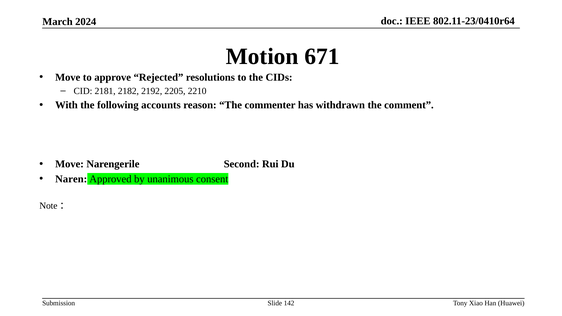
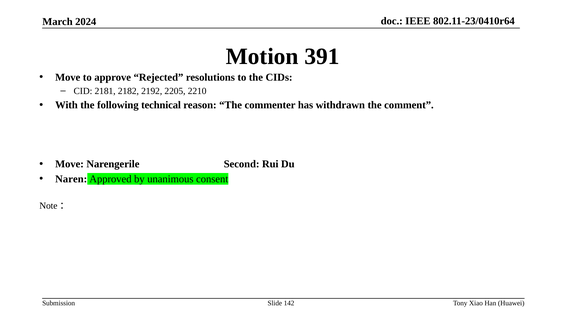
671: 671 -> 391 (322, 56)
accounts: accounts -> technical (161, 105)
